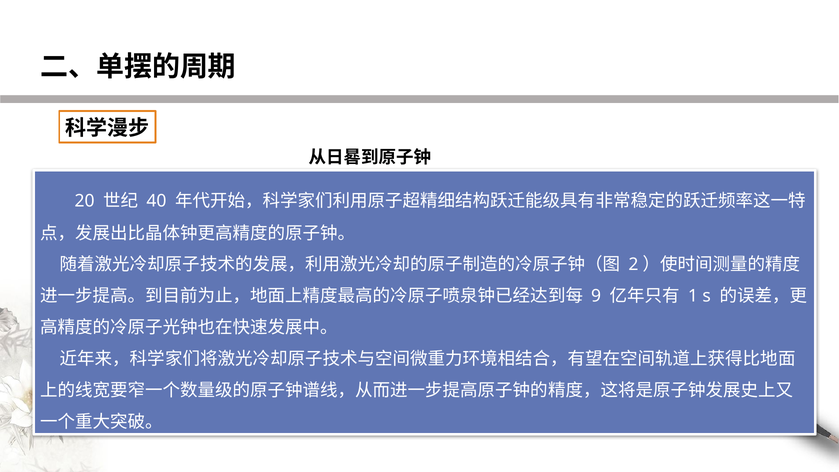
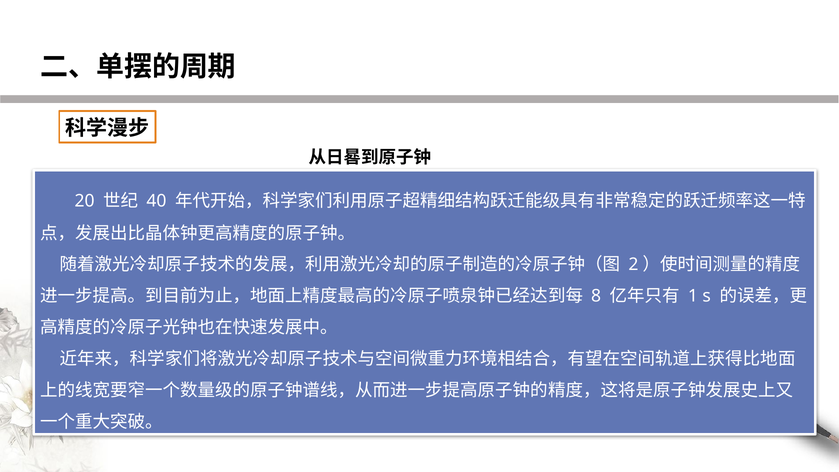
9: 9 -> 8 (596, 296)
